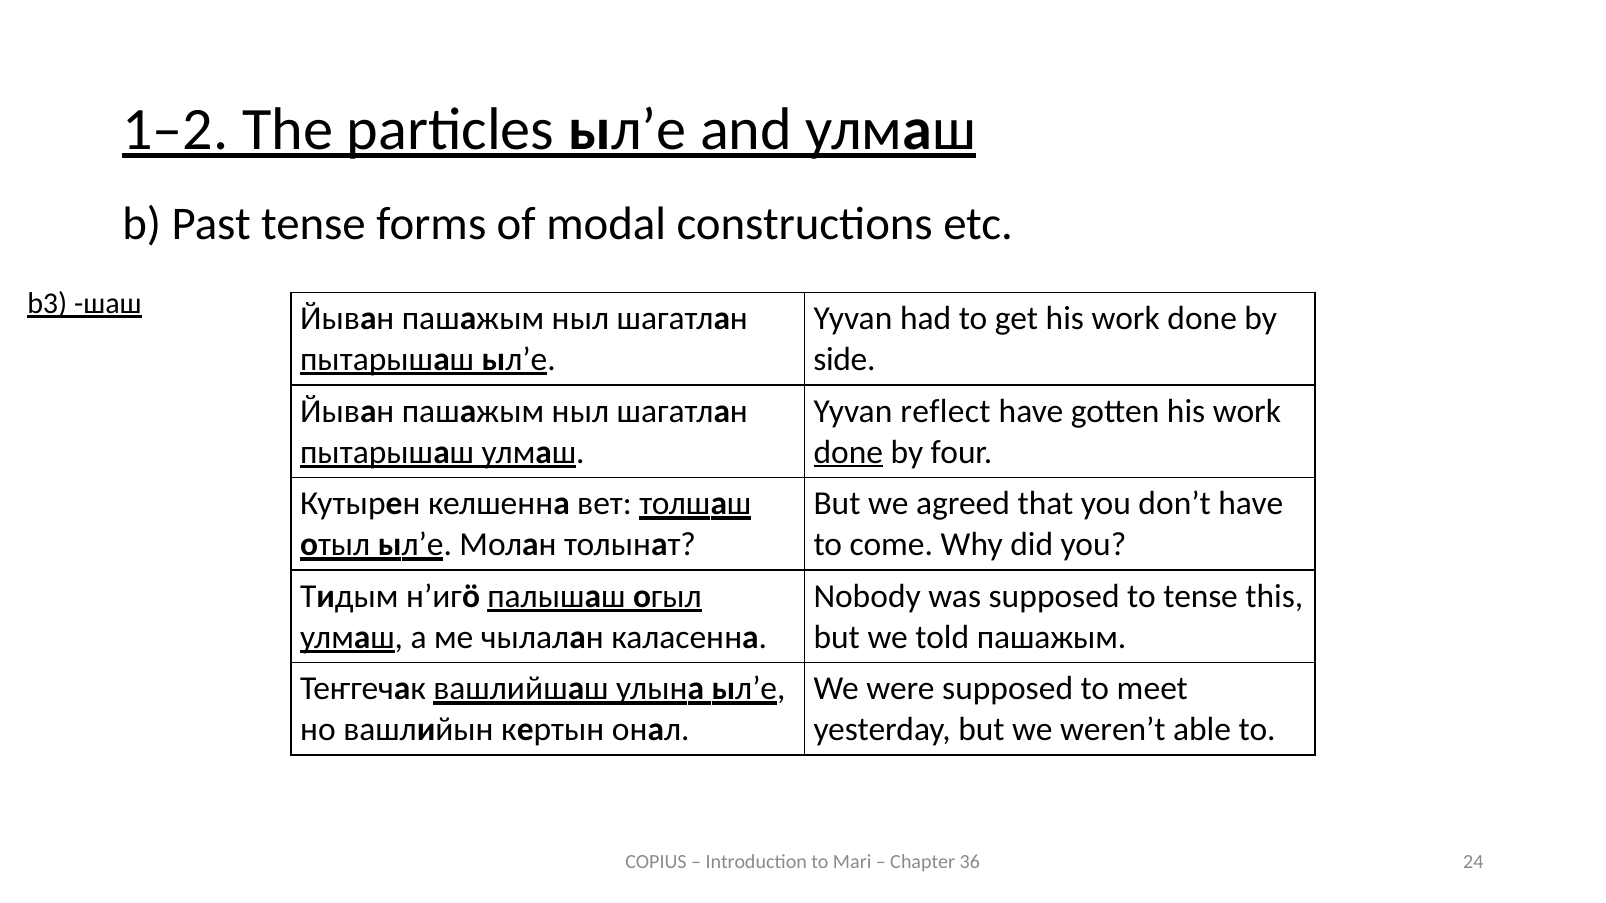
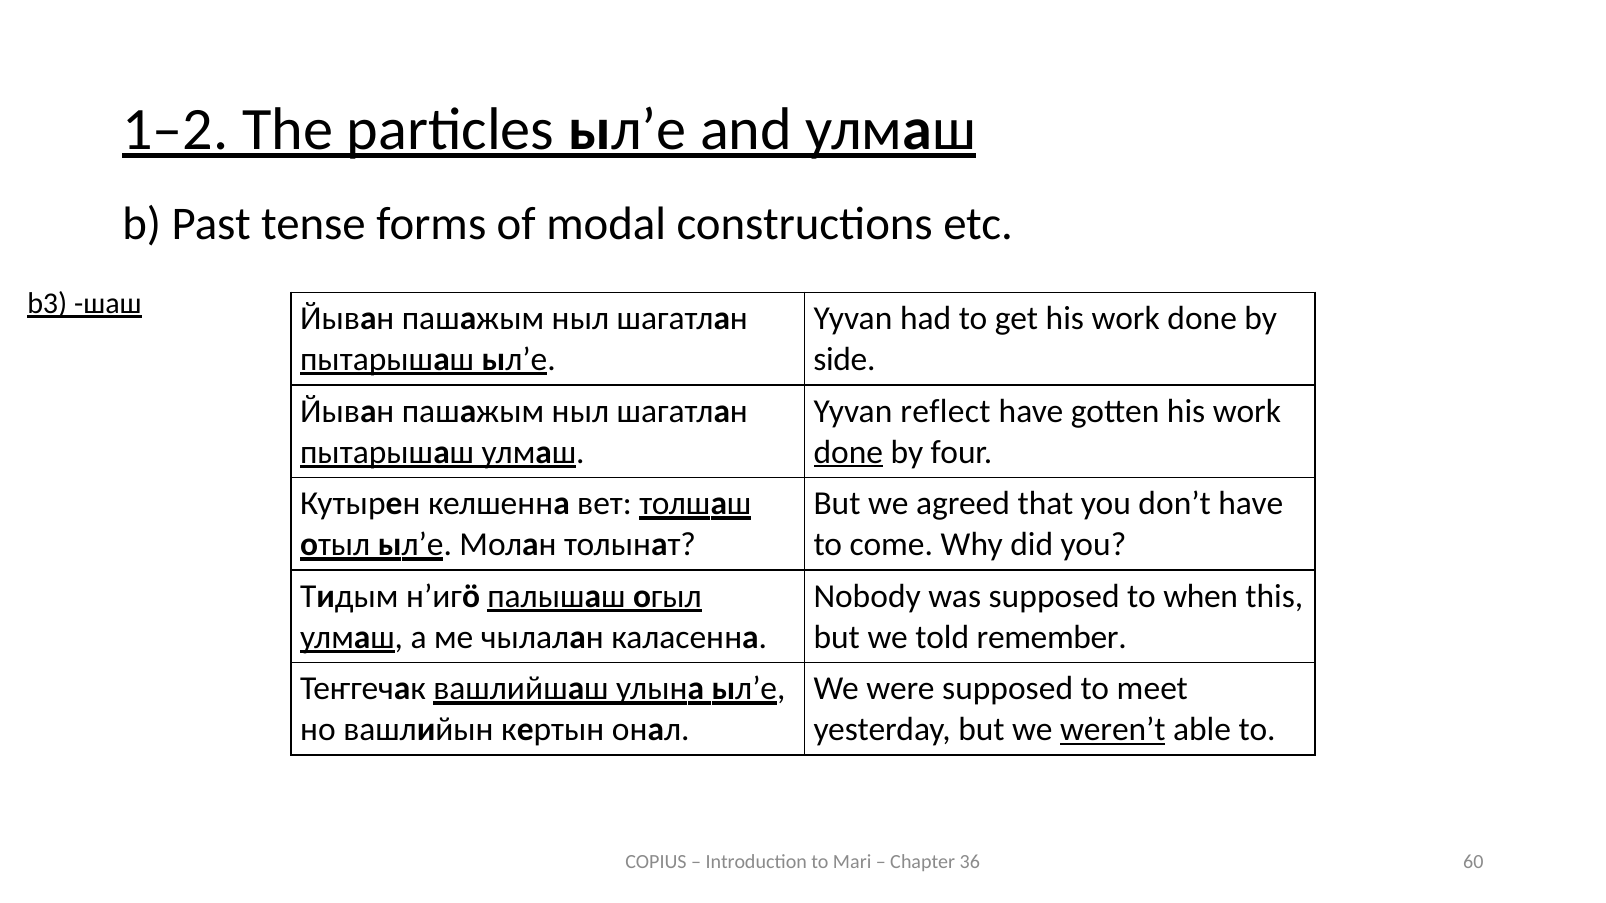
to tense: tense -> when (1201, 596)
told пашажым: пашажым -> remember (1052, 637)
weren’t underline: none -> present (1113, 730)
24: 24 -> 60 (1473, 863)
